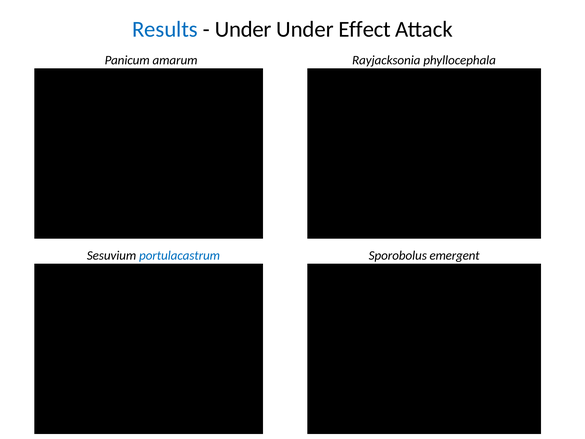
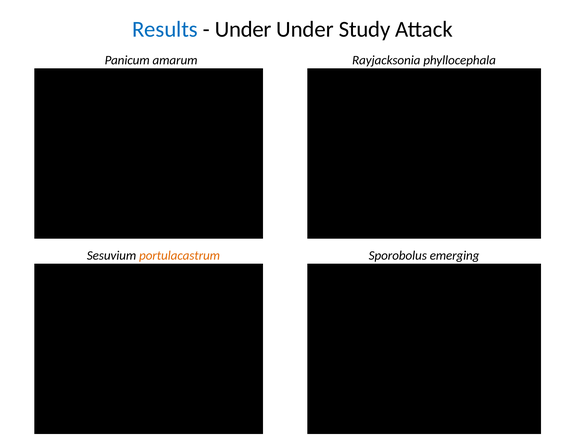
Effect: Effect -> Study (365, 29)
portulacastrum colour: blue -> orange (180, 255)
emergent: emergent -> emerging (455, 255)
